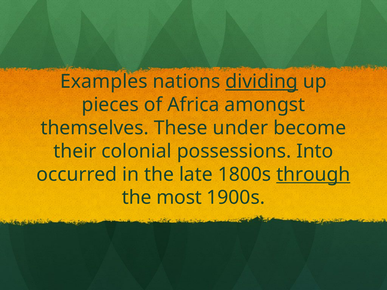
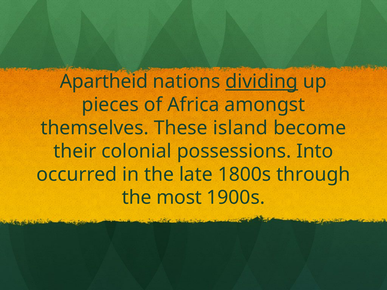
Examples: Examples -> Apartheid (104, 82)
under: under -> island (240, 128)
through underline: present -> none (313, 175)
